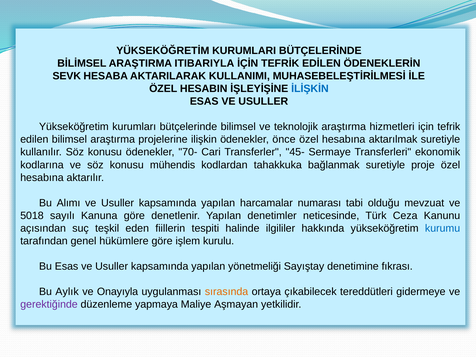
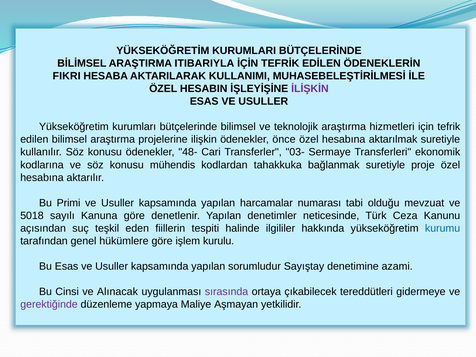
SEVK: SEVK -> FIKRI (67, 76)
İLİŞKİN colour: blue -> purple (310, 89)
70-: 70- -> 48- (188, 152)
45-: 45- -> 03- (295, 152)
Alımı: Alımı -> Primi (69, 203)
yönetmeliği: yönetmeliği -> sorumludur (255, 266)
fıkrası: fıkrası -> azami (397, 266)
Aylık: Aylık -> Cinsi (67, 292)
Onayıyla: Onayıyla -> Alınacak (117, 292)
sırasında colour: orange -> purple (227, 292)
